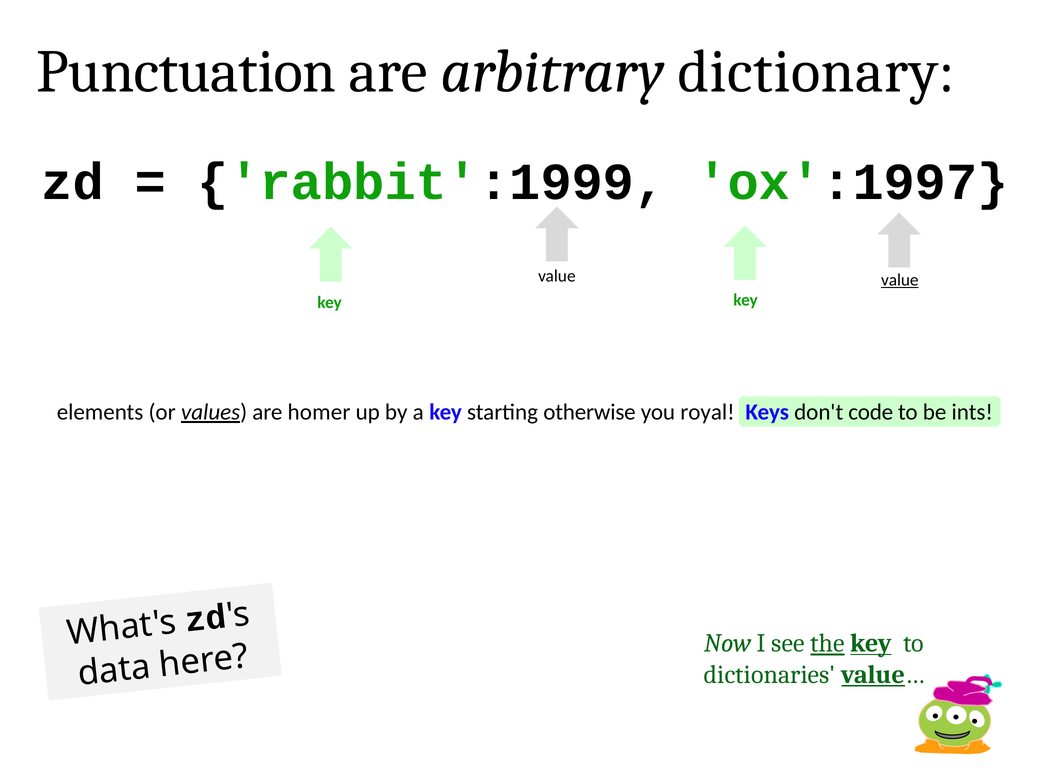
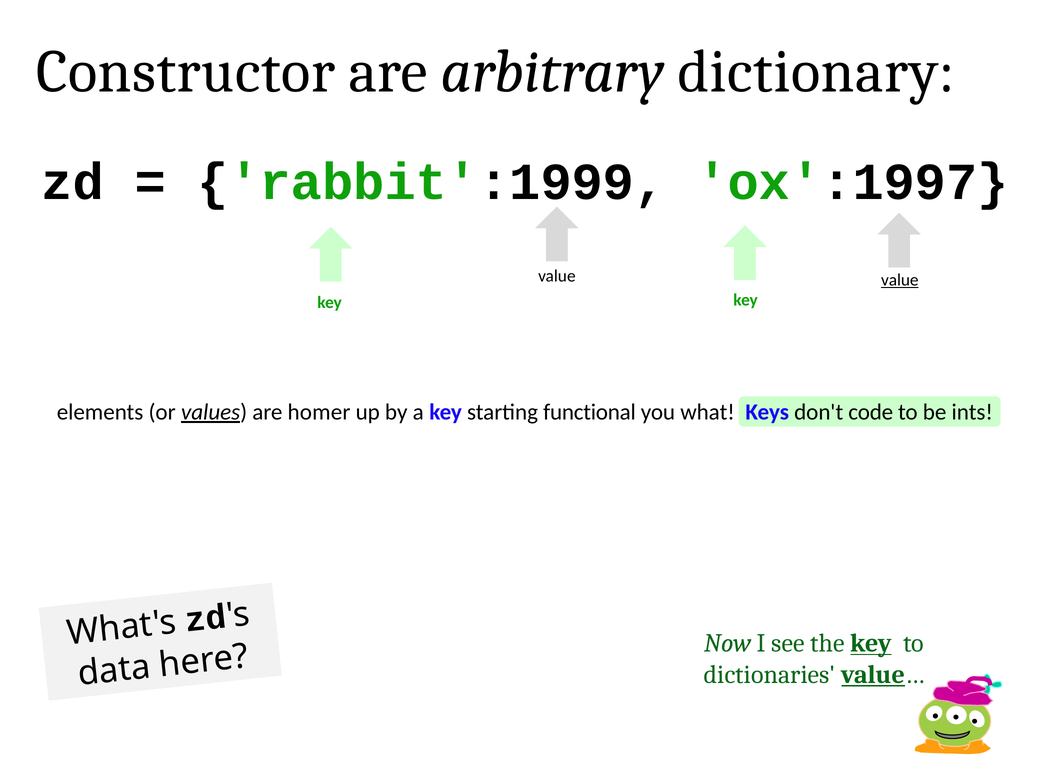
Punctuation: Punctuation -> Constructor (186, 72)
otherwise: otherwise -> functional (590, 412)
royal: royal -> what (708, 412)
the underline: present -> none (827, 643)
